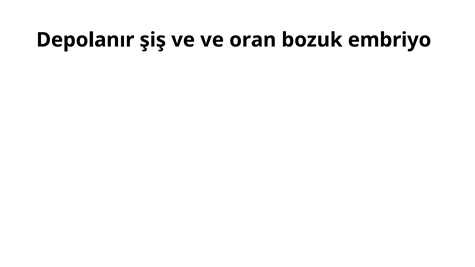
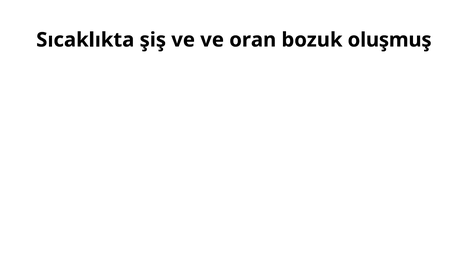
Depolanır: Depolanır -> Sıcaklıkta (85, 40)
embriyo: embriyo -> oluşmuş (390, 40)
